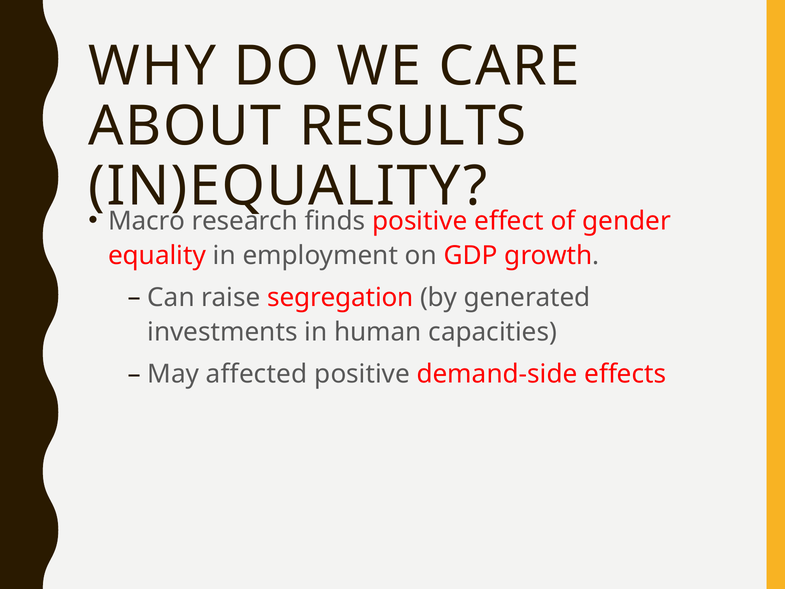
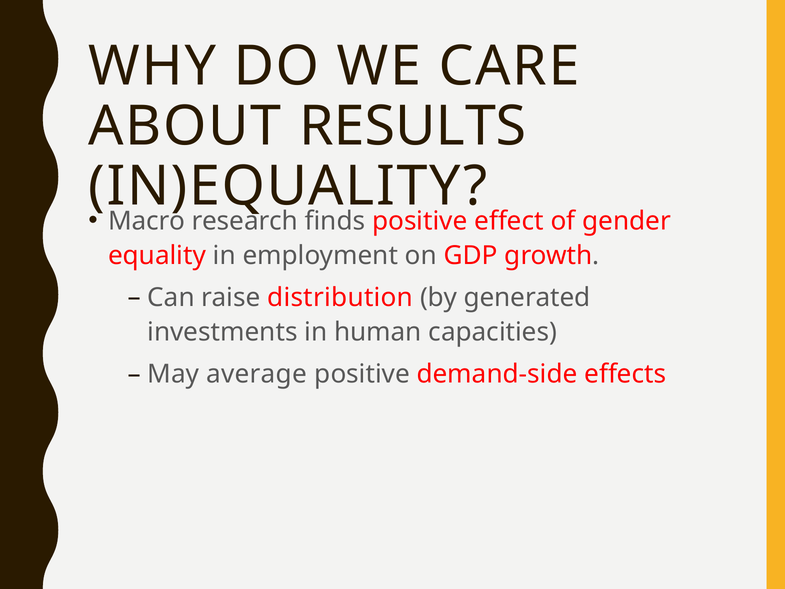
segregation: segregation -> distribution (340, 298)
affected: affected -> average (257, 374)
